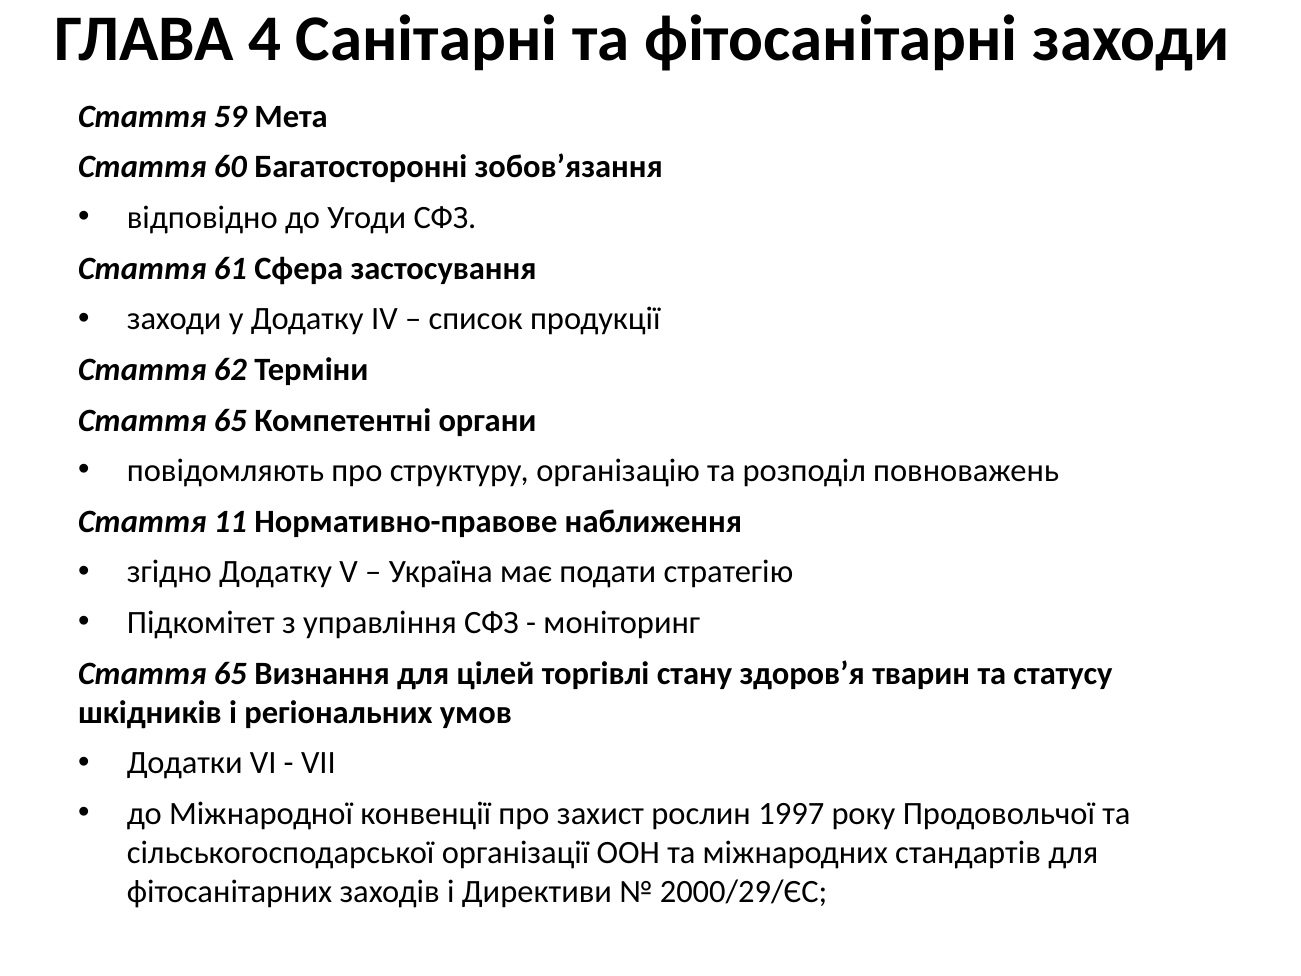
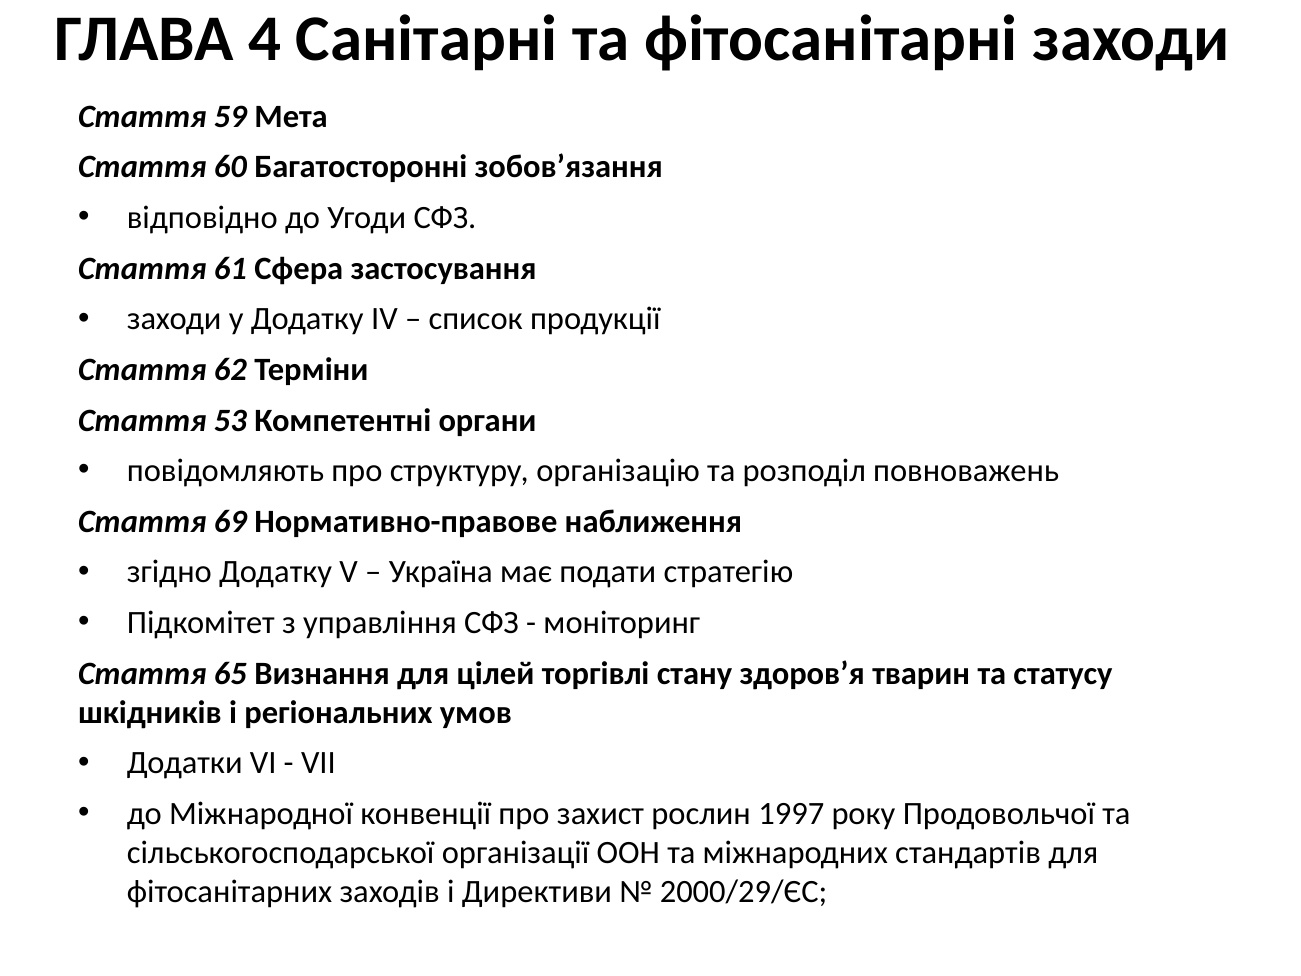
65: 65 -> 53 (230, 420)
11: 11 -> 69 (230, 521)
